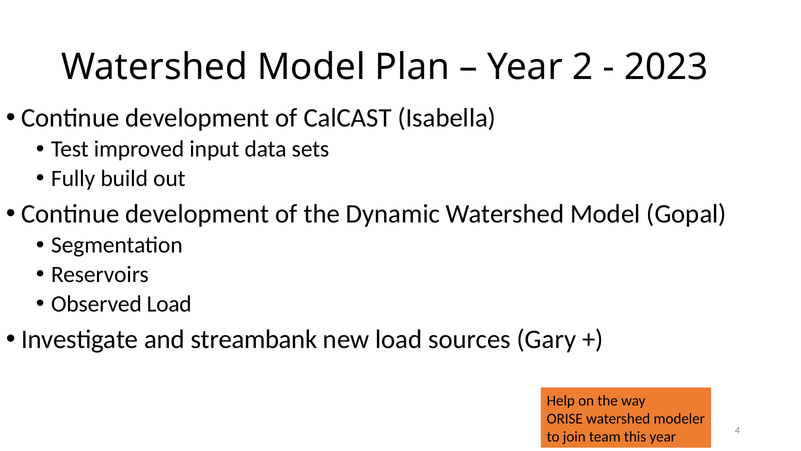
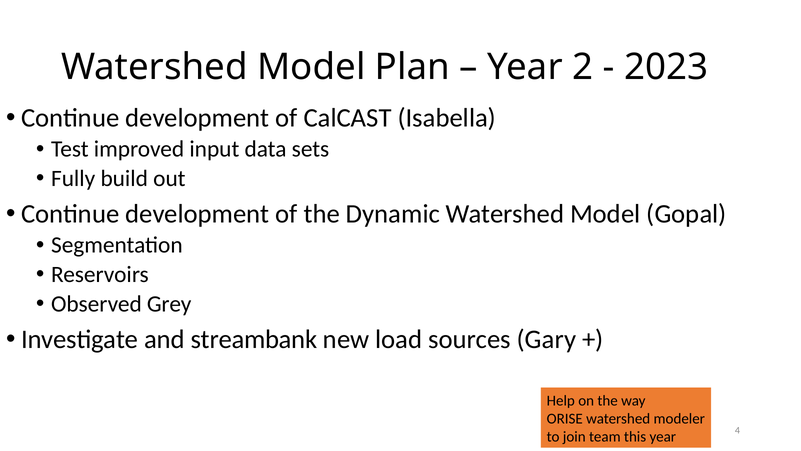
Observed Load: Load -> Grey (169, 304)
